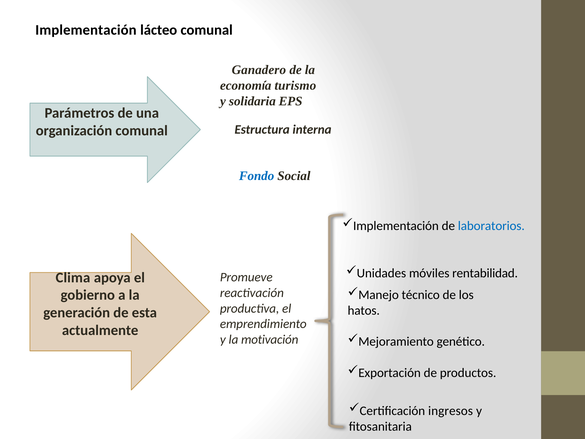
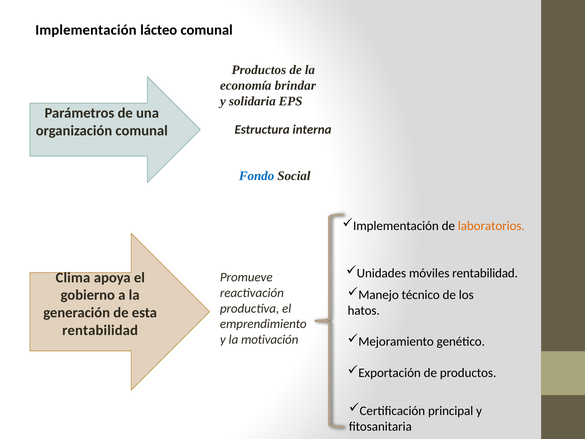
Ganadero: Ganadero -> Productos (259, 70)
turismo: turismo -> brindar (295, 86)
laboratorios colour: blue -> orange (491, 226)
actualmente: actualmente -> rentabilidad (100, 330)
ingresos: ingresos -> principal (451, 411)
